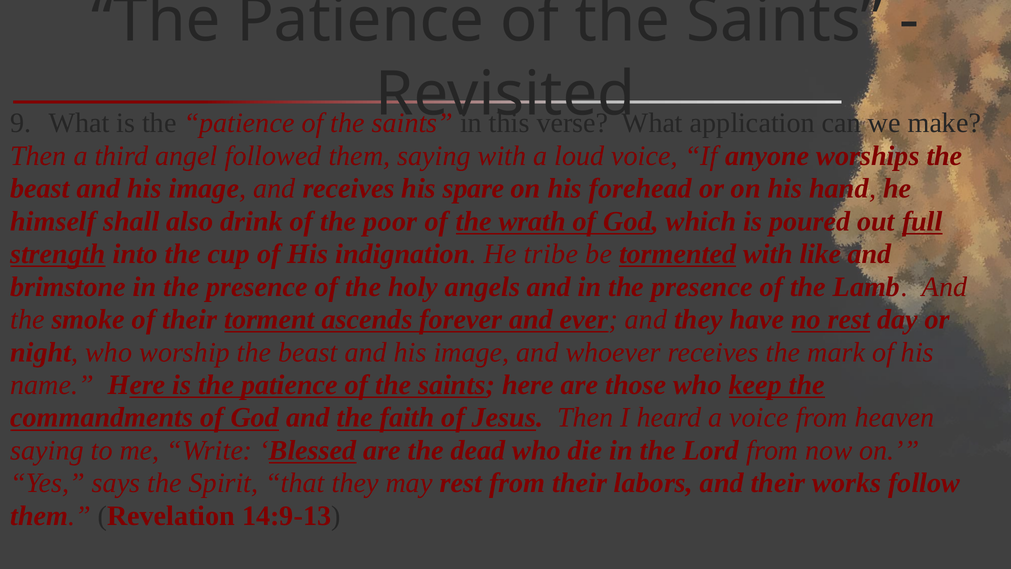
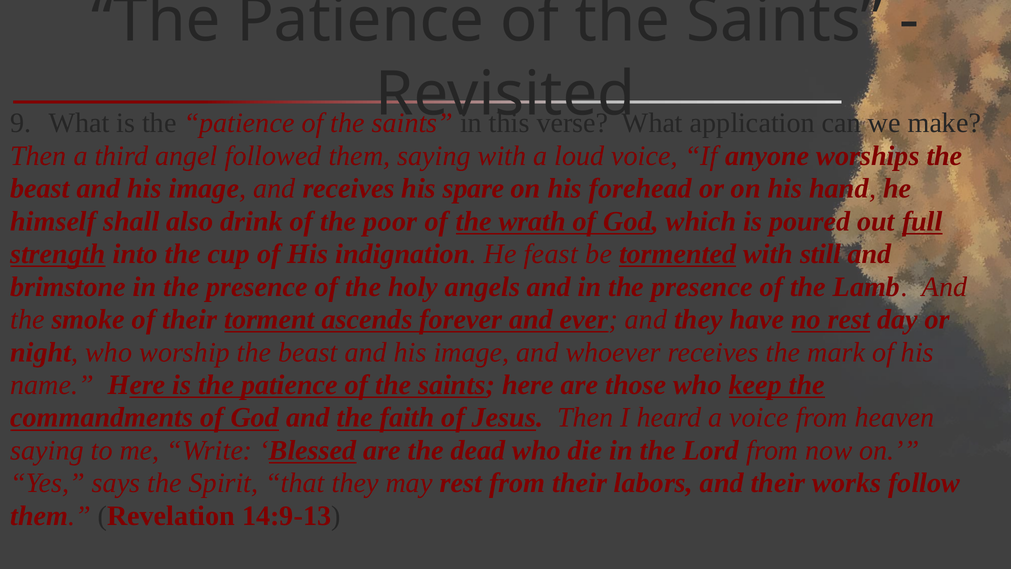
tribe: tribe -> feast (551, 254)
like: like -> still (821, 254)
